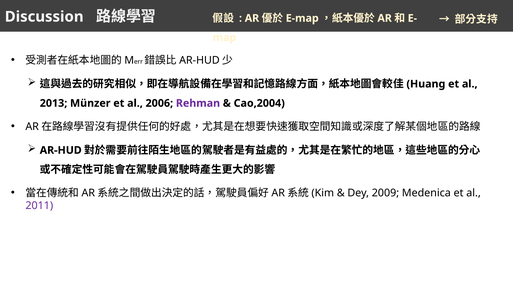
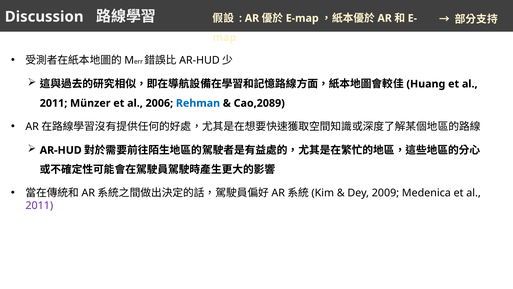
2013: 2013 -> 2011 (54, 103)
Rehman colour: purple -> blue (198, 103)
Cao,2004: Cao,2004 -> Cao,2089 (259, 103)
